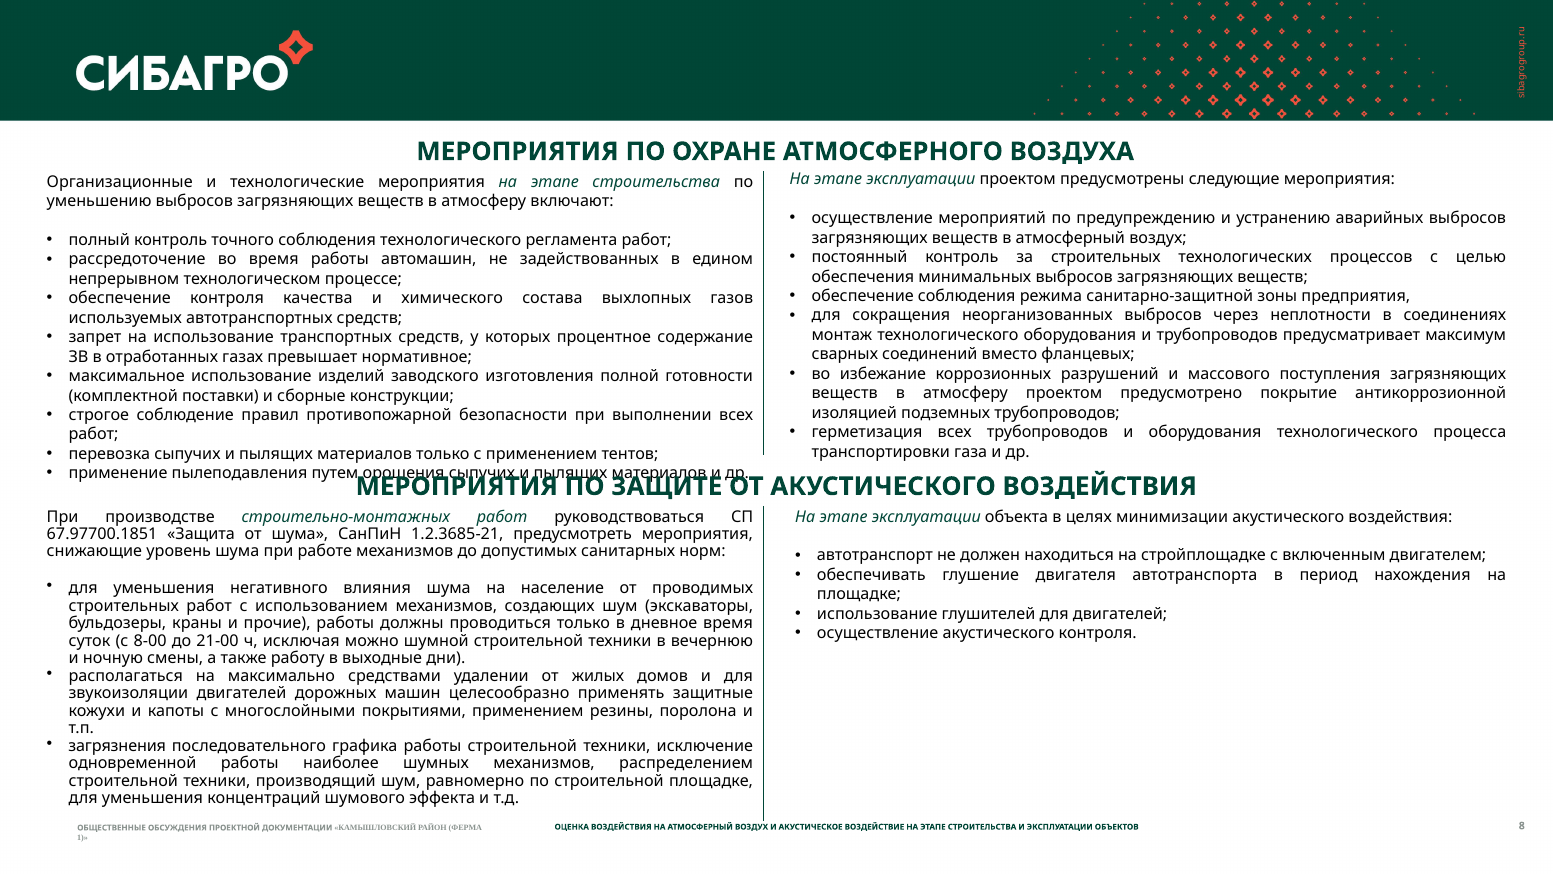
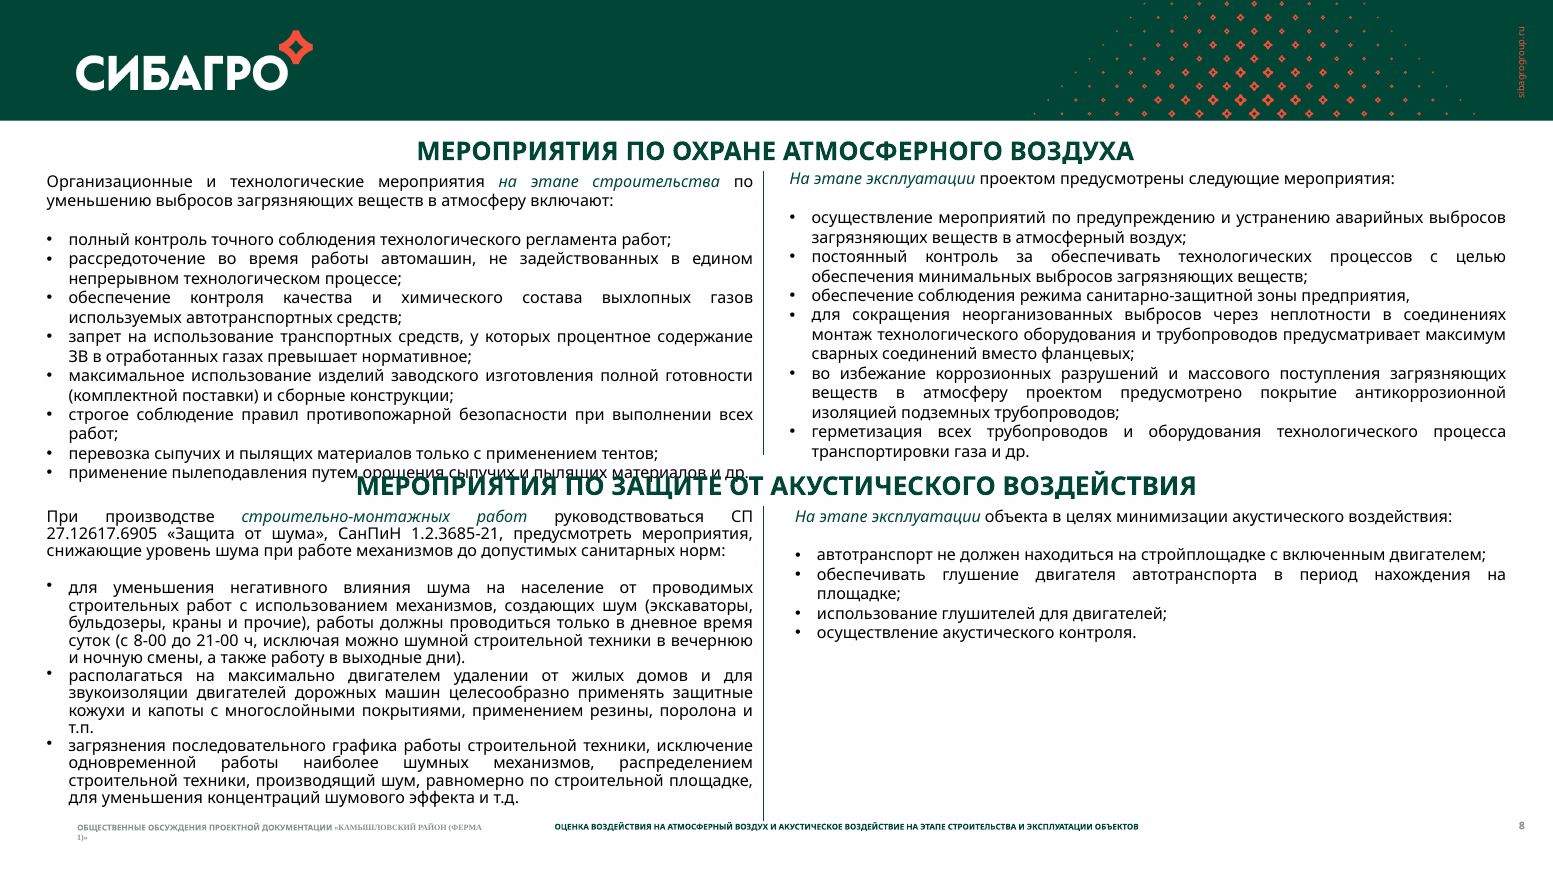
за строительных: строительных -> обеспечивать (1106, 257)
67.97700.1851: 67.97700.1851 -> 27.12617.6905 (102, 534)
максимально средствами: средствами -> двигателем (394, 676)
